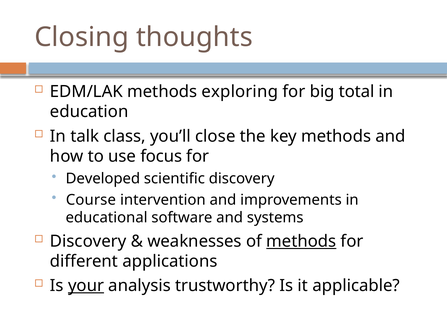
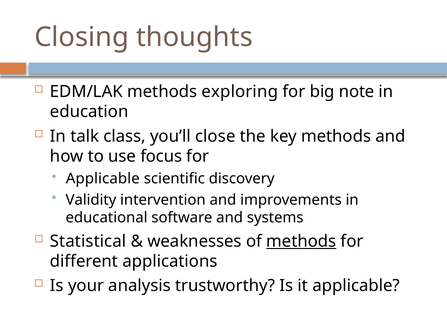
total: total -> note (357, 92)
Developed: Developed -> Applicable (103, 179)
Course: Course -> Validity (91, 200)
Discovery: Discovery -> Statistical (88, 241)
your underline: present -> none (86, 286)
